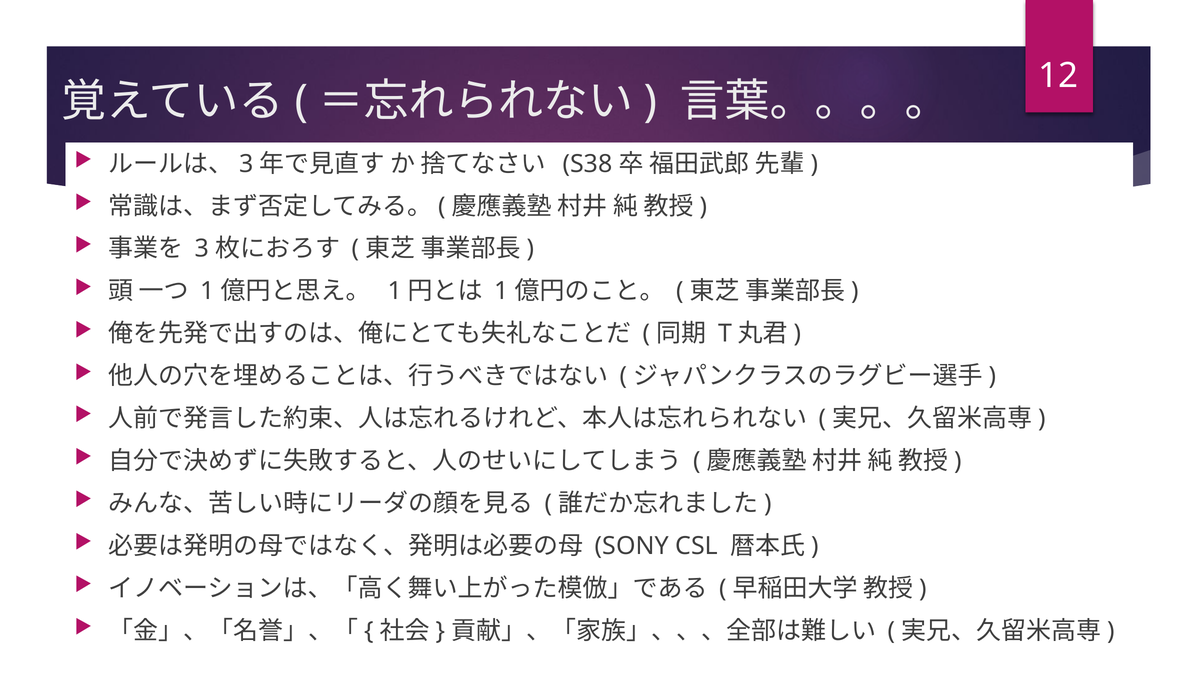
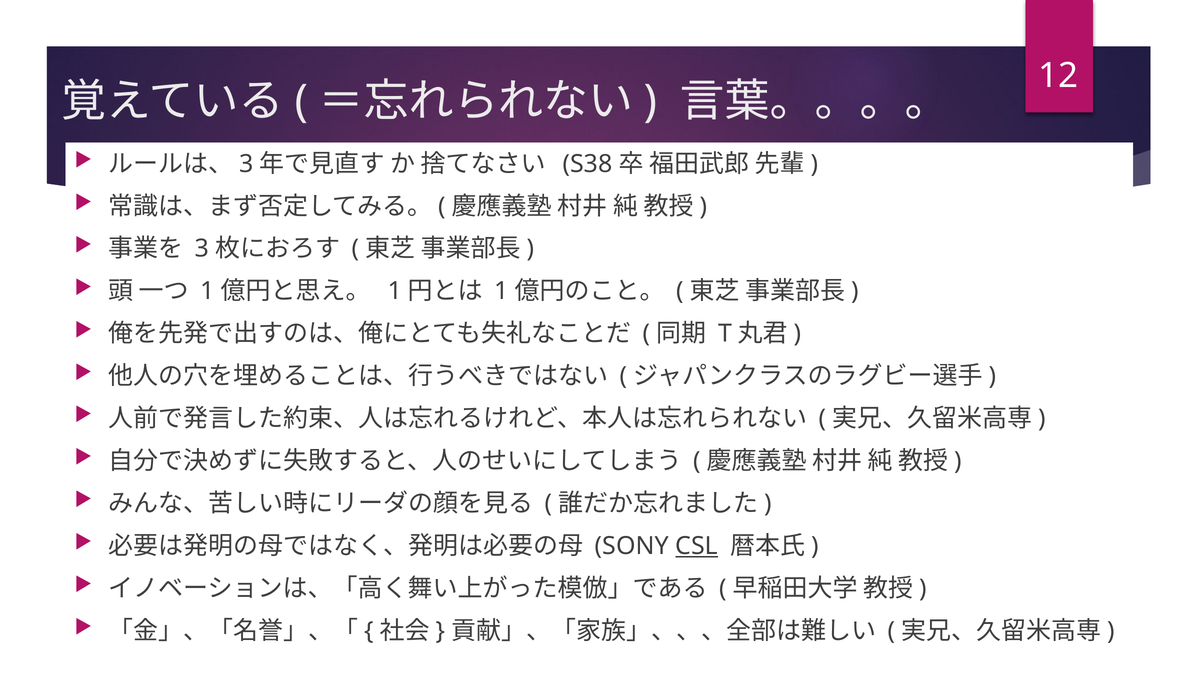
CSL underline: none -> present (697, 546)
